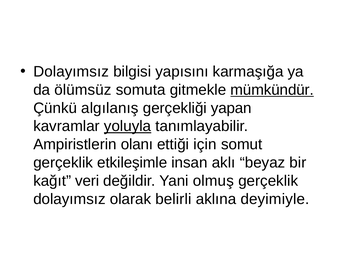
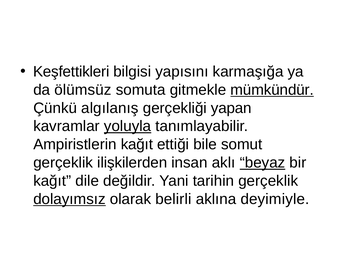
Dolayımsız: Dolayımsız -> Keşfettikleri (71, 72)
Ampiristlerin olanı: olanı -> kağıt (137, 144)
için: için -> bile (205, 144)
etkileşimle: etkileşimle -> ilişkilerden (132, 162)
beyaz underline: none -> present (263, 162)
veri: veri -> dile (87, 181)
olmuş: olmuş -> tarihin (213, 181)
dolayımsız underline: none -> present (69, 199)
